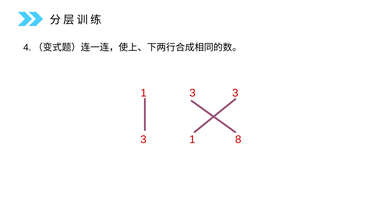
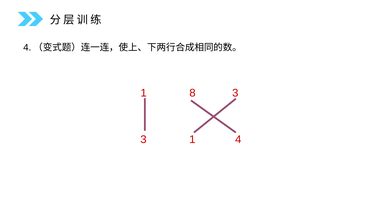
1 3: 3 -> 8 (193, 93)
8: 8 -> 4 (238, 140)
